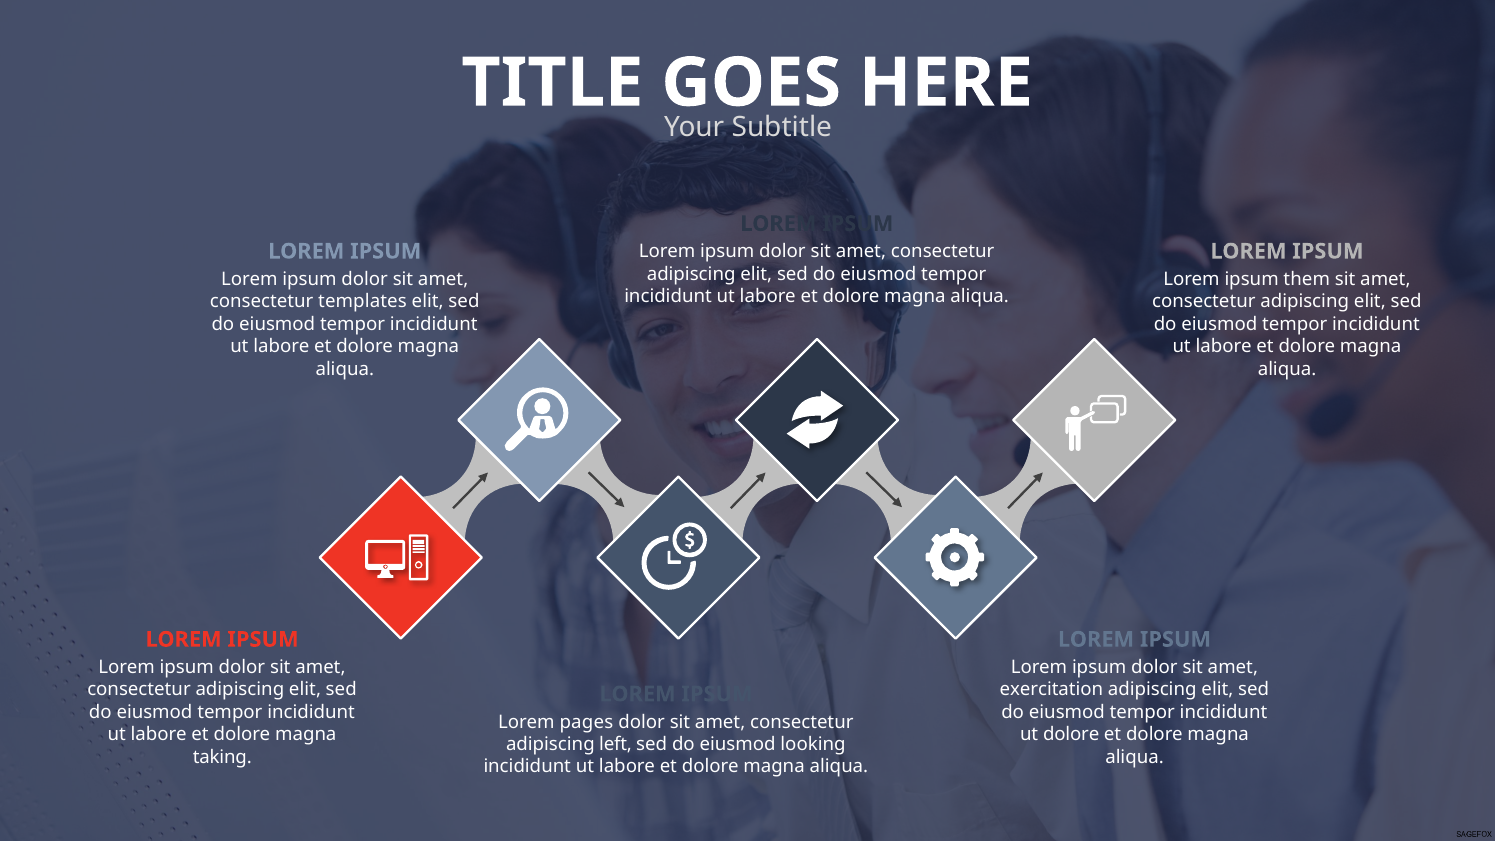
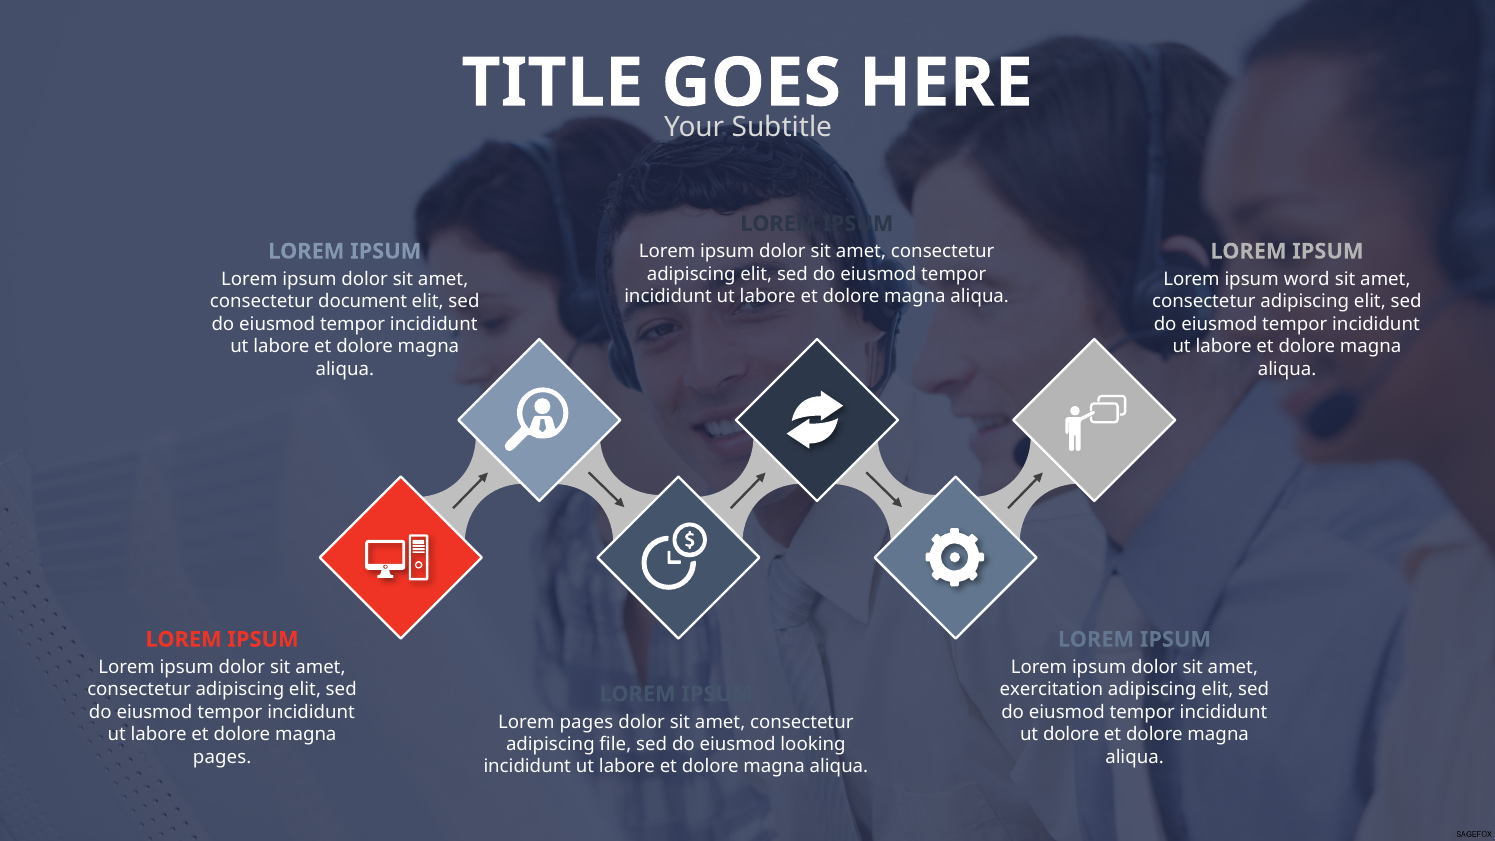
them: them -> word (1307, 279)
templates: templates -> document (363, 302)
left: left -> file (615, 744)
taking: taking -> pages (222, 757)
